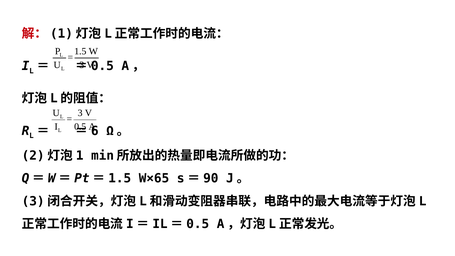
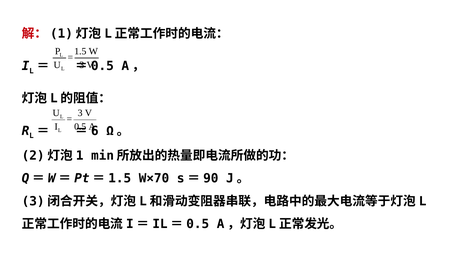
W×65: W×65 -> W×70 (154, 178)
